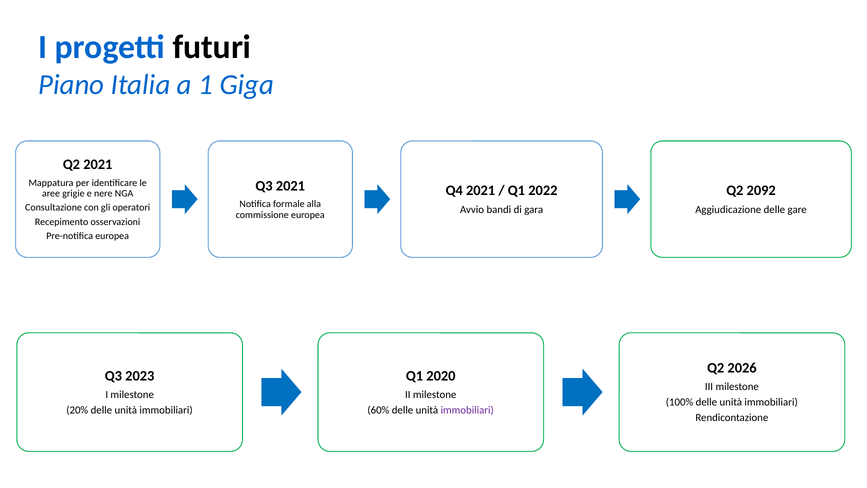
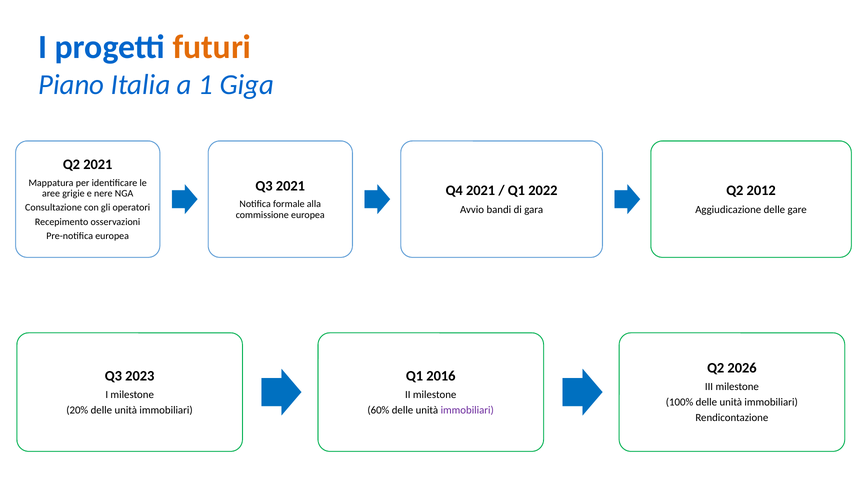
futuri colour: black -> orange (212, 47)
2092: 2092 -> 2012 (761, 191)
2020: 2020 -> 2016 (441, 376)
